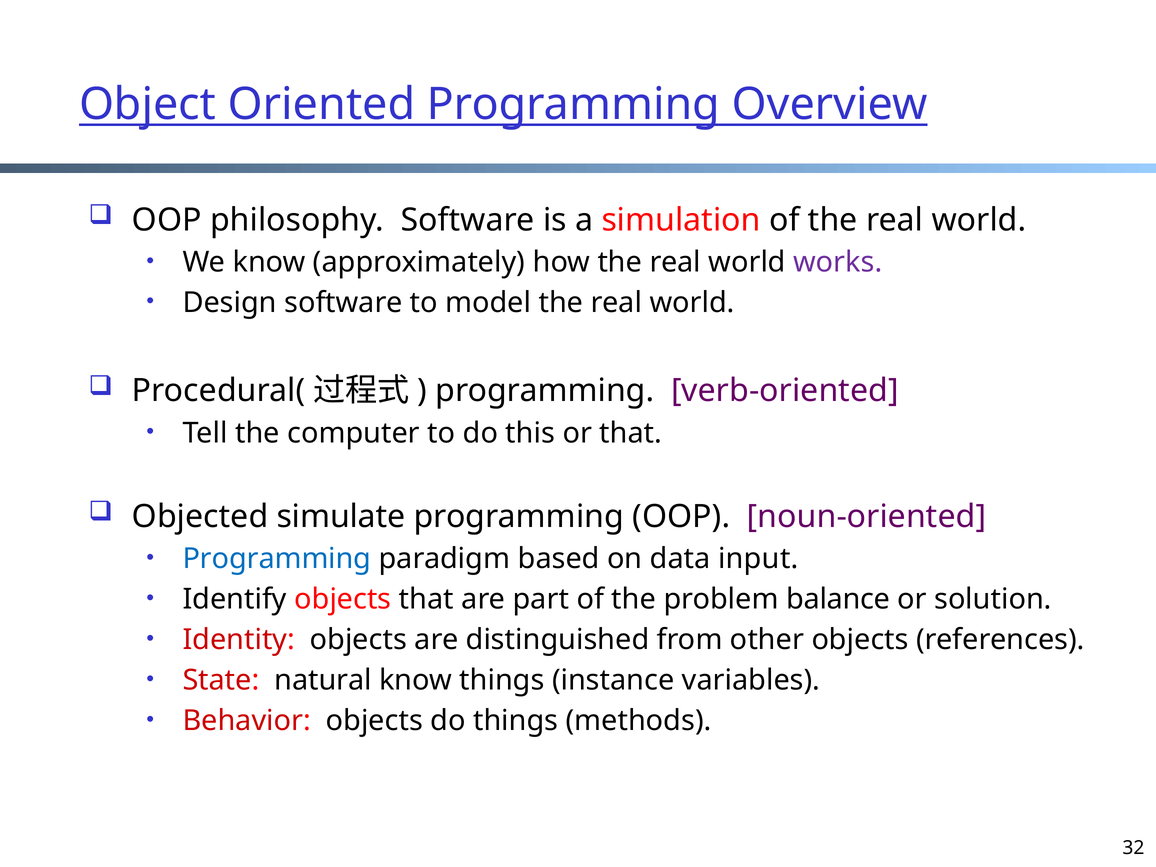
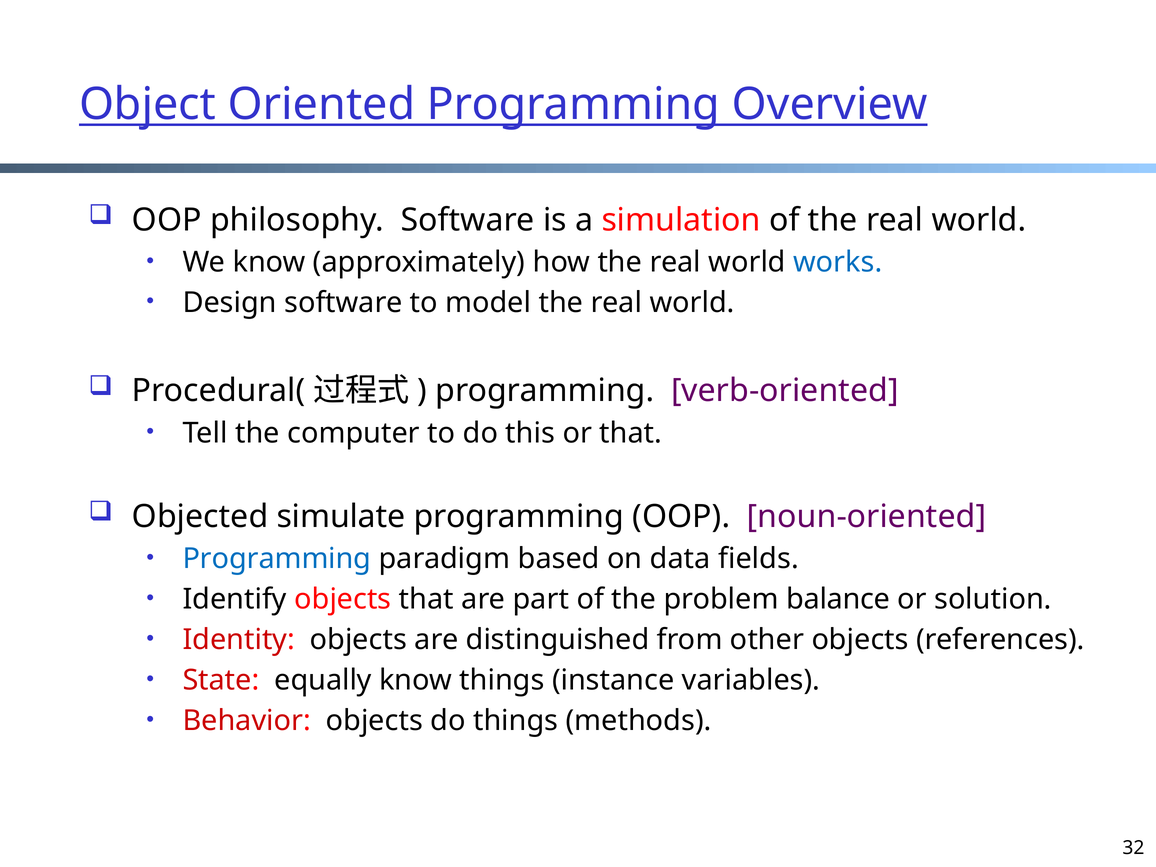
works colour: purple -> blue (838, 262)
input: input -> fields (758, 559)
natural: natural -> equally (323, 680)
